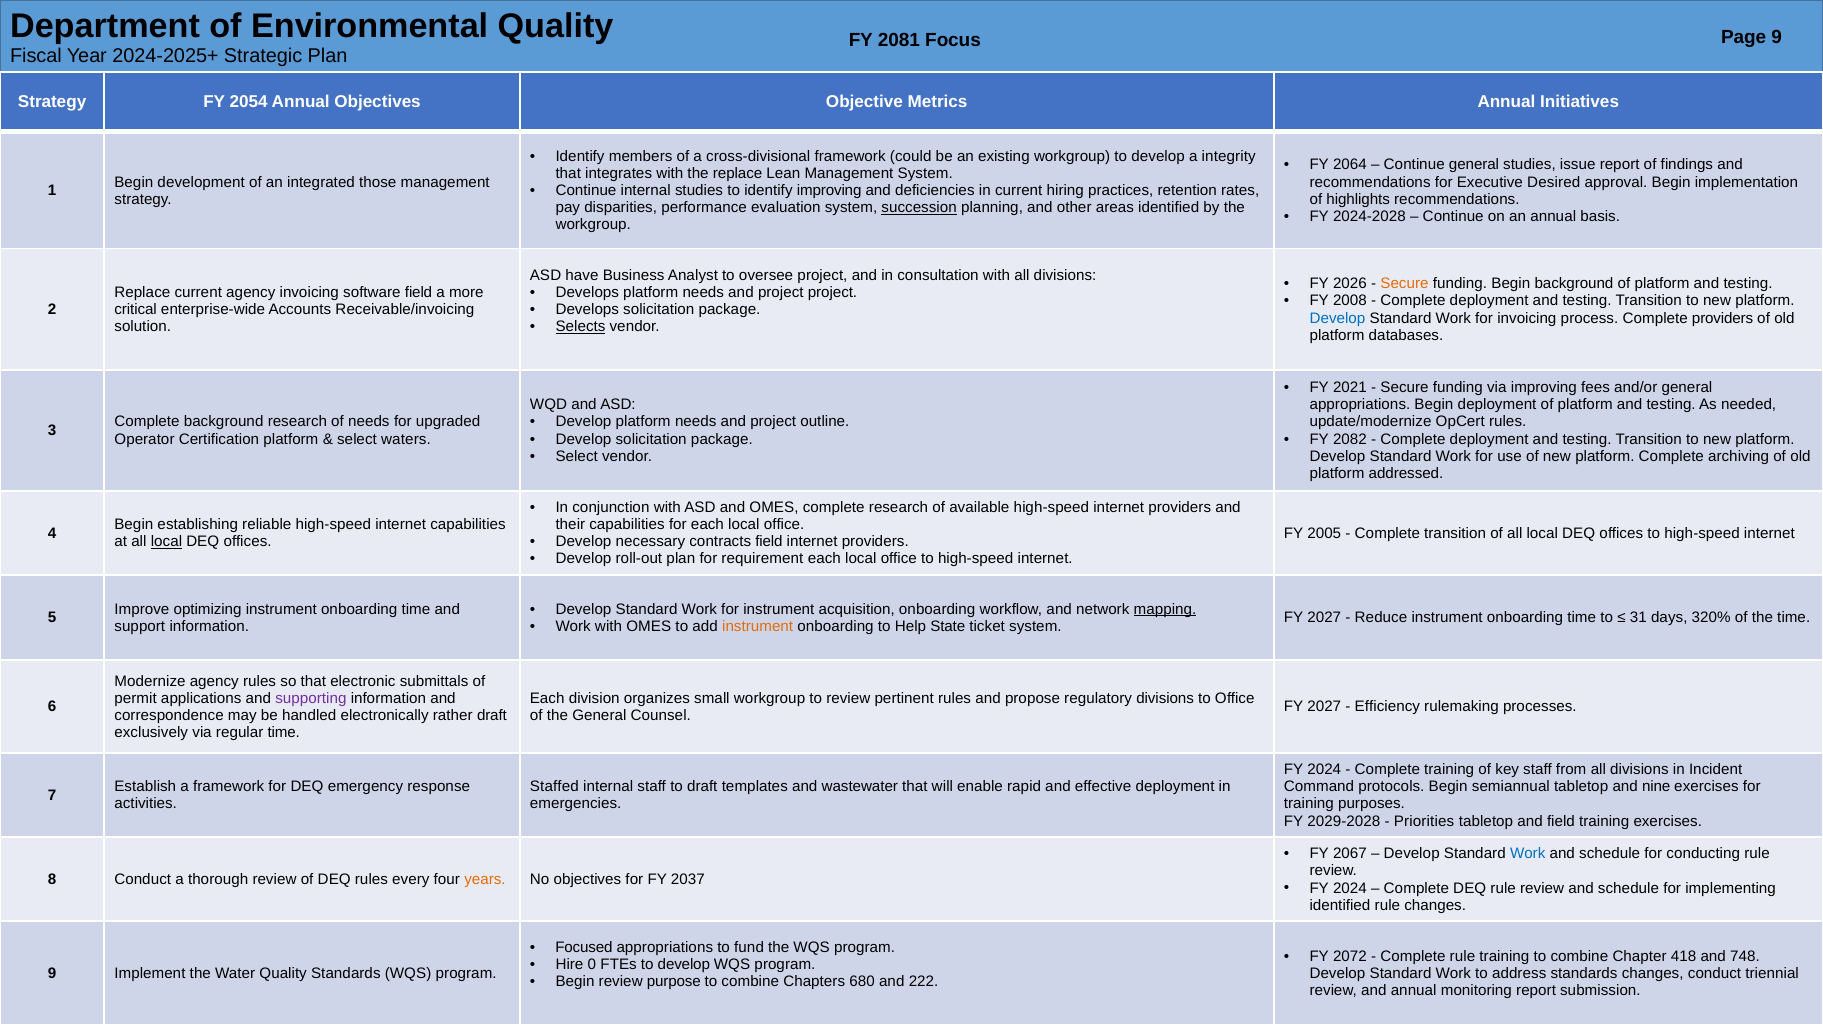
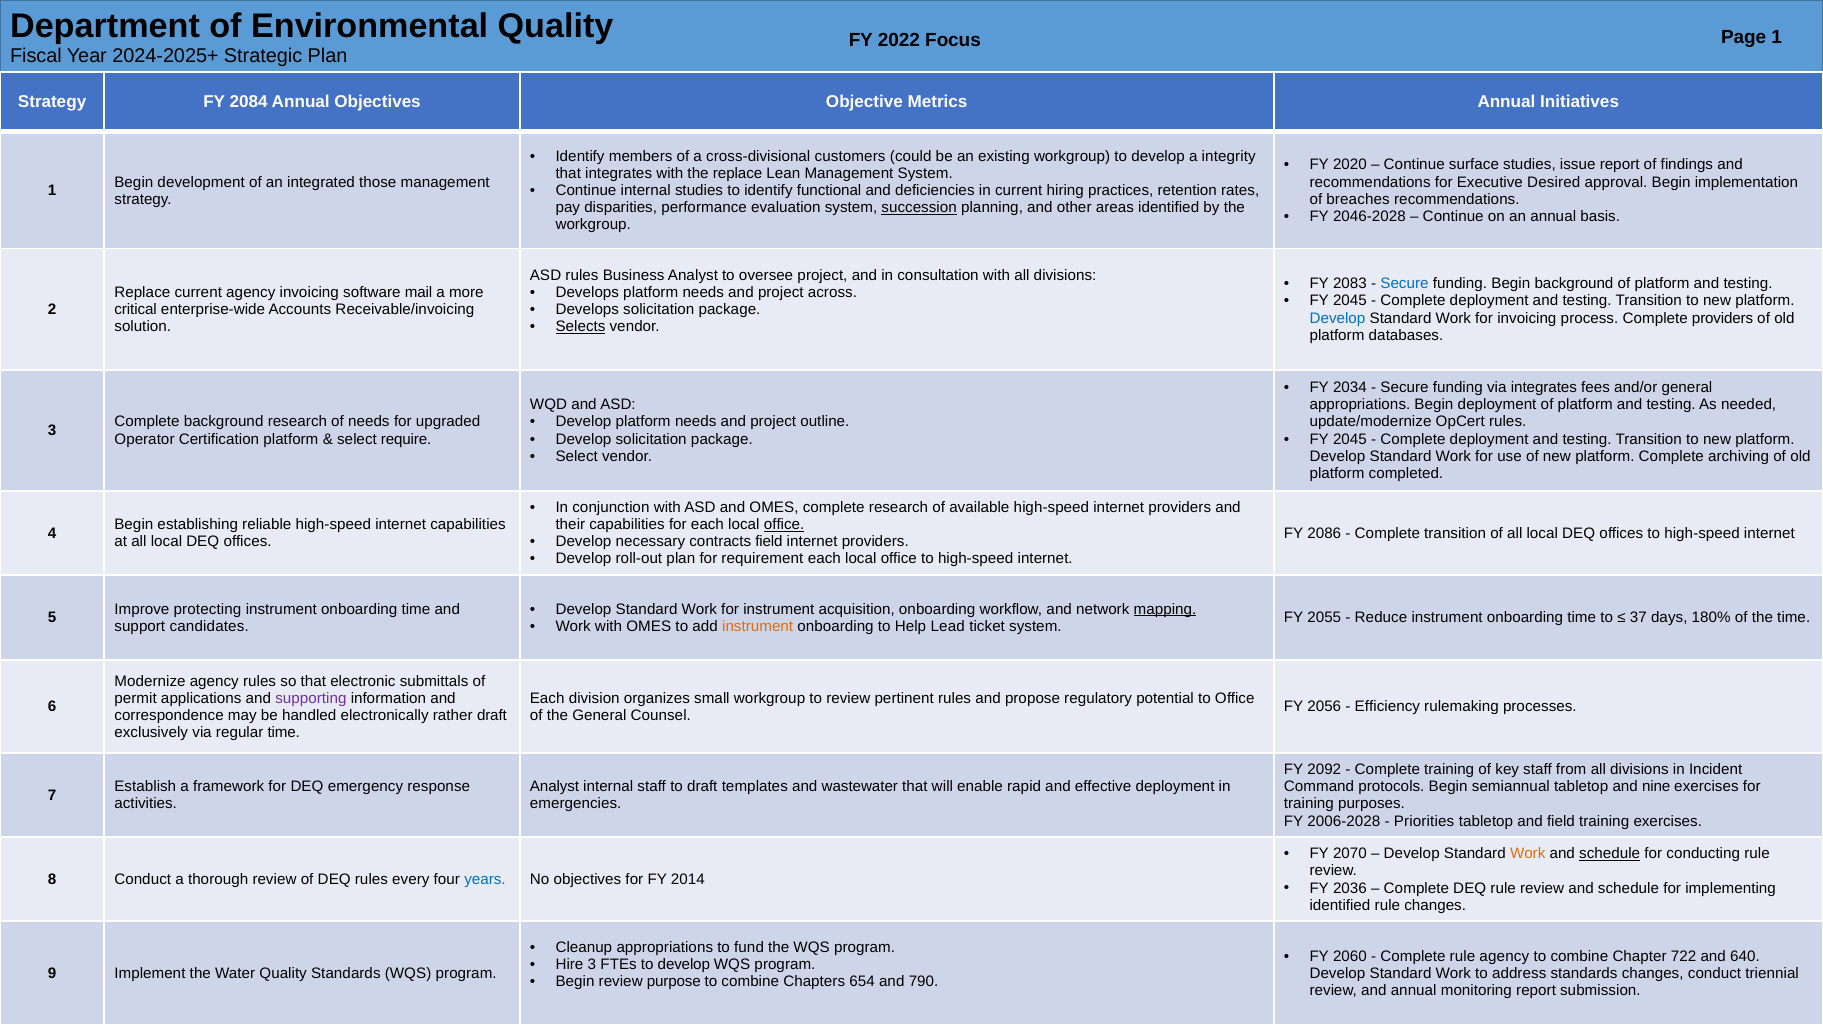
Page 9: 9 -> 1 (1777, 37)
2081: 2081 -> 2022 (899, 40)
2054: 2054 -> 2084 (249, 102)
cross-divisional framework: framework -> customers (850, 156)
2064: 2064 -> 2020 (1350, 165)
Continue general: general -> surface (1474, 165)
identify improving: improving -> functional (829, 191)
highlights: highlights -> breaches (1358, 199)
2024-2028: 2024-2028 -> 2046-2028 (1369, 216)
ASD have: have -> rules (582, 275)
2026: 2026 -> 2083 (1350, 284)
Secure colour: orange -> blue (1404, 284)
project project: project -> across (832, 292)
software field: field -> mail (419, 292)
2008: 2008 -> 2045 (1350, 301)
2021: 2021 -> 2034 (1350, 388)
via improving: improving -> integrates (1544, 388)
waters: waters -> require (406, 439)
2082: 2082 -> 2045 (1350, 439)
addressed: addressed -> completed (1406, 473)
office underline: none -> present (784, 525)
2005: 2005 -> 2086 (1324, 533)
local underline: present -> none (166, 542)
optimizing: optimizing -> protecting (208, 609)
2027: 2027 -> 2055 (1324, 618)
31: 31 -> 37 (1638, 618)
320%: 320% -> 180% (1711, 618)
support information: information -> candidates (209, 626)
State: State -> Lead (948, 626)
regulatory divisions: divisions -> potential (1165, 698)
2027: 2027 -> 2056 (1324, 707)
2024: 2024 -> 2092 (1324, 770)
Staffed: Staffed -> Analyst (555, 787)
2029-2028: 2029-2028 -> 2006-2028 (1344, 821)
2067: 2067 -> 2070 (1350, 854)
Work colour: blue -> orange (1528, 854)
schedule underline: none -> present (1610, 854)
years colour: orange -> blue (485, 880)
2037: 2037 -> 2014 (688, 880)
2024: 2024 -> 2036 (1350, 888)
Focused: Focused -> Cleanup (584, 948)
2072: 2072 -> 2060 (1350, 957)
rule training: training -> agency (1504, 957)
418: 418 -> 722 (1684, 957)
748: 748 -> 640 (1745, 957)
Hire 0: 0 -> 3 (592, 965)
680: 680 -> 654 (862, 982)
222: 222 -> 790 (924, 982)
